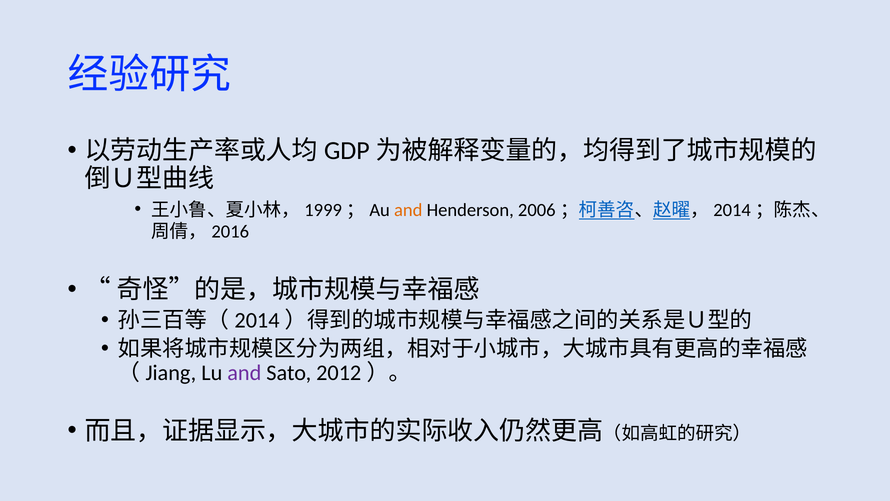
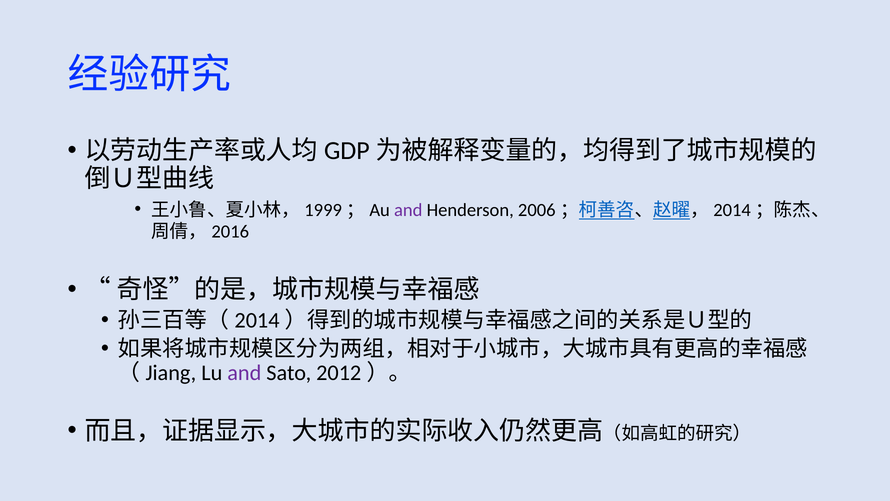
and colour: orange -> purple (408, 210)
